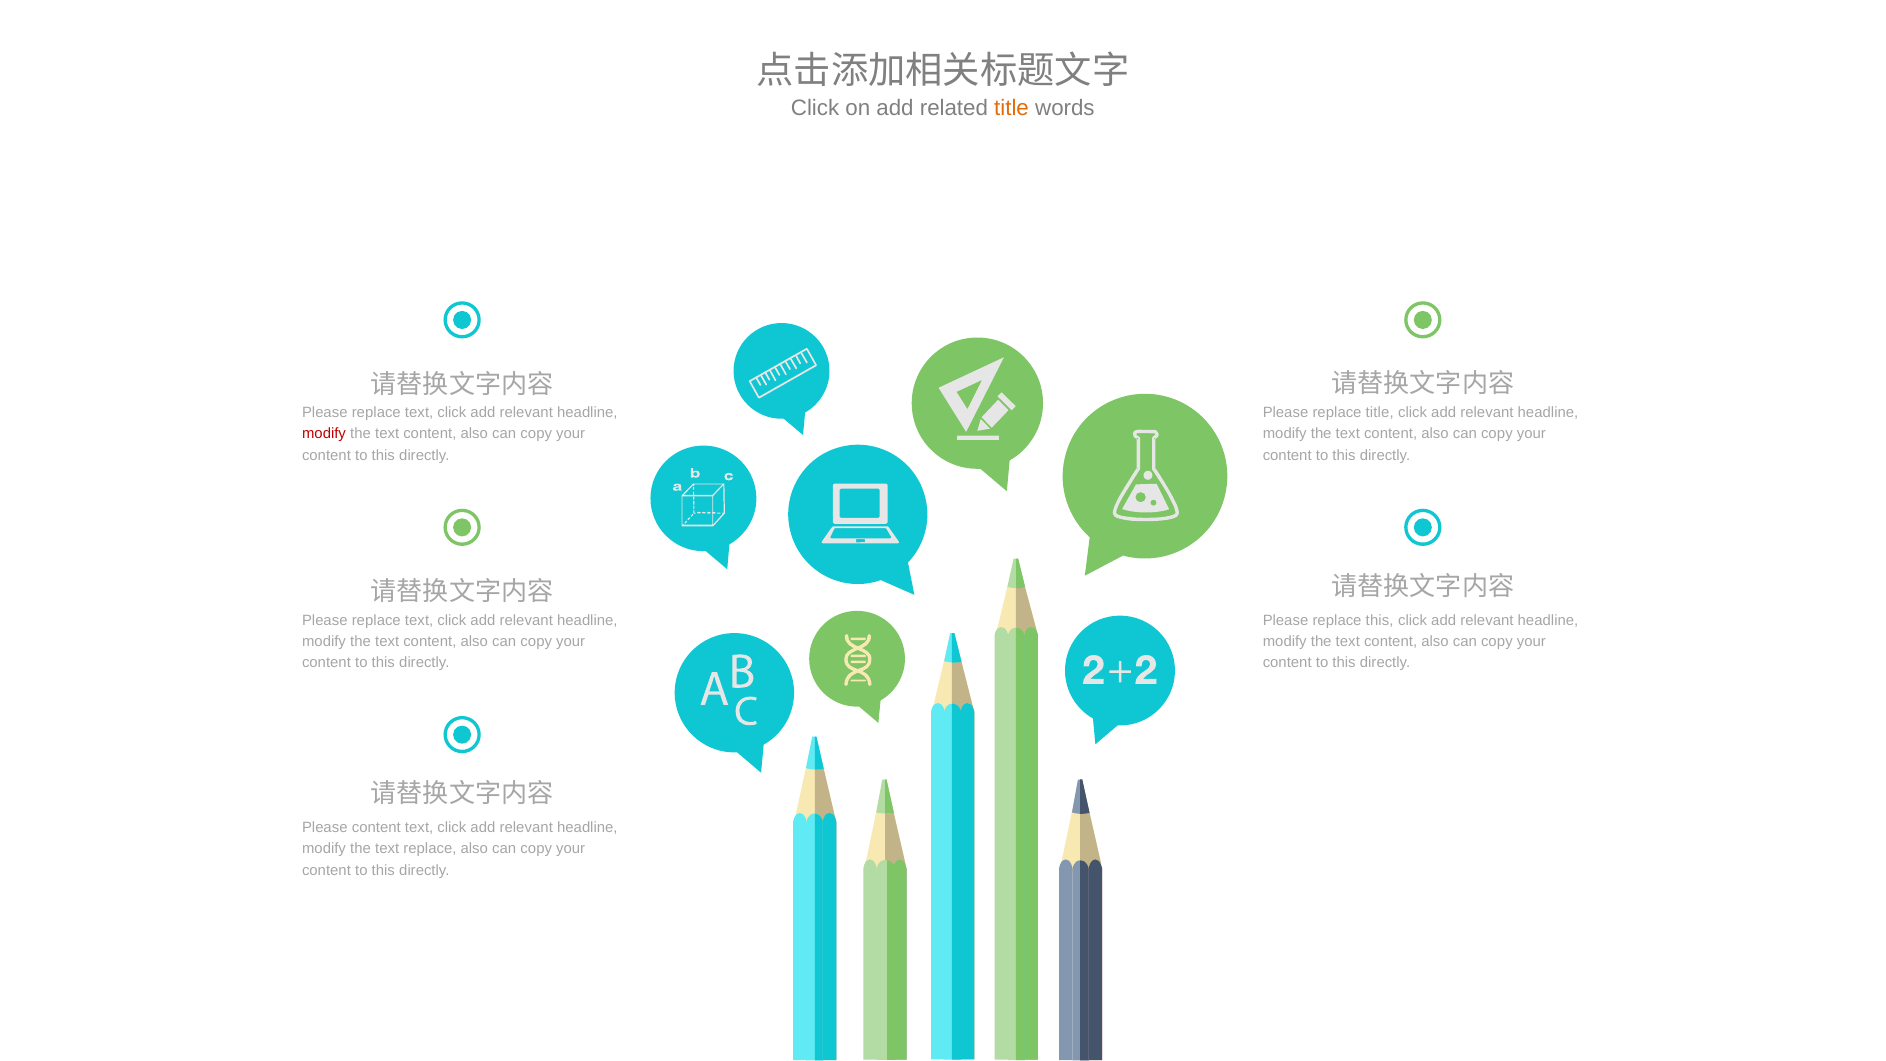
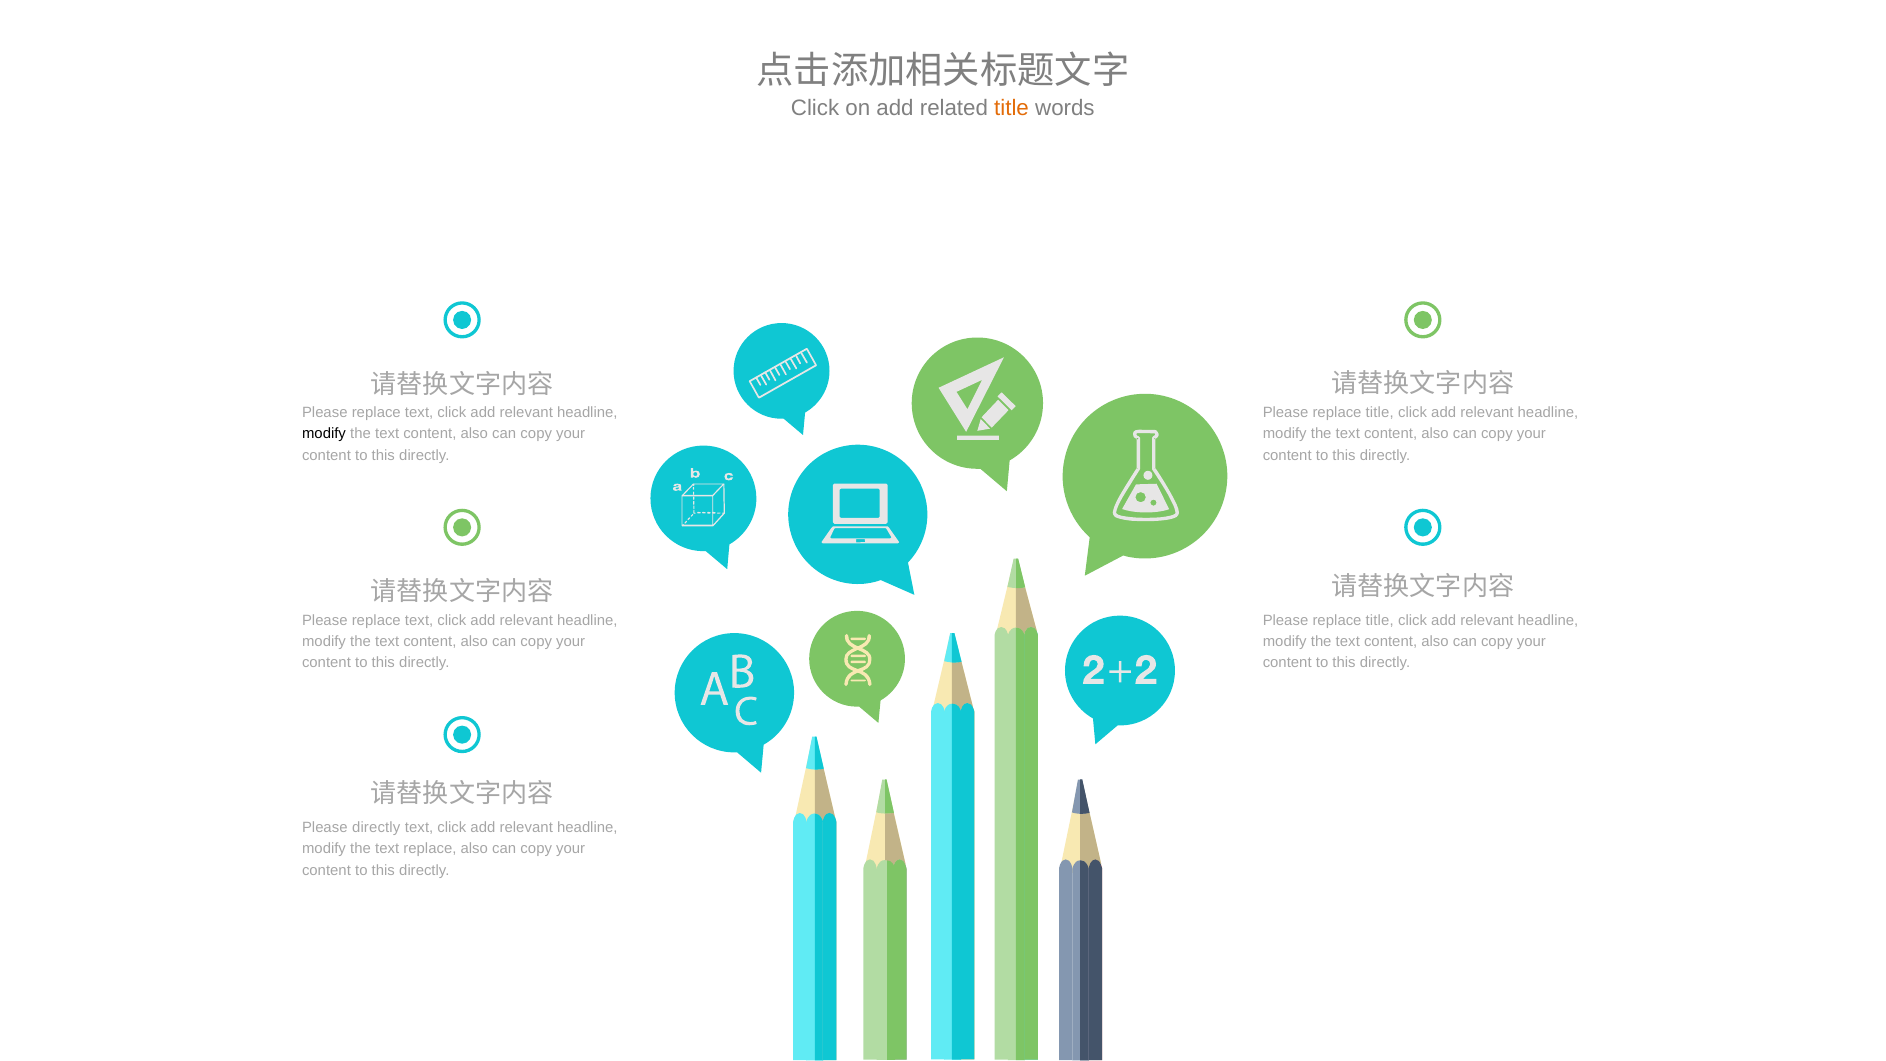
modify colour: red -> black (324, 434)
this: this -> title (1380, 620)
Please content: content -> directly (376, 827)
